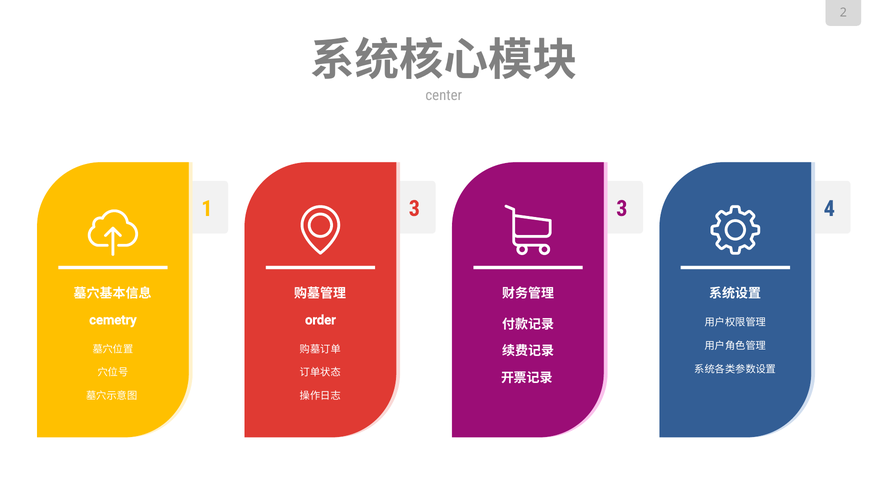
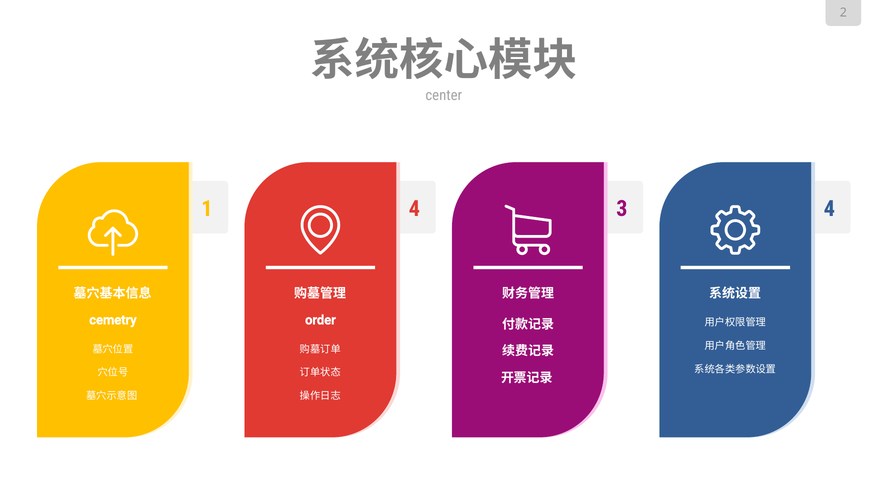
1 3: 3 -> 4 (414, 209)
